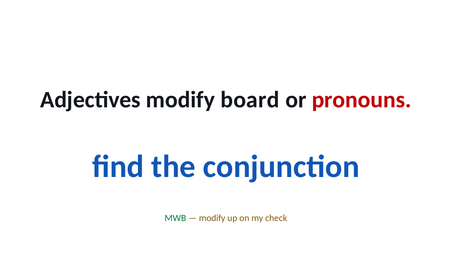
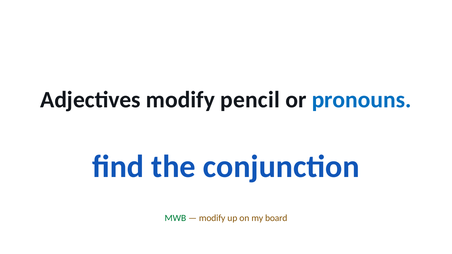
board: board -> pencil (250, 100)
pronouns colour: red -> blue (362, 100)
check: check -> board (276, 218)
